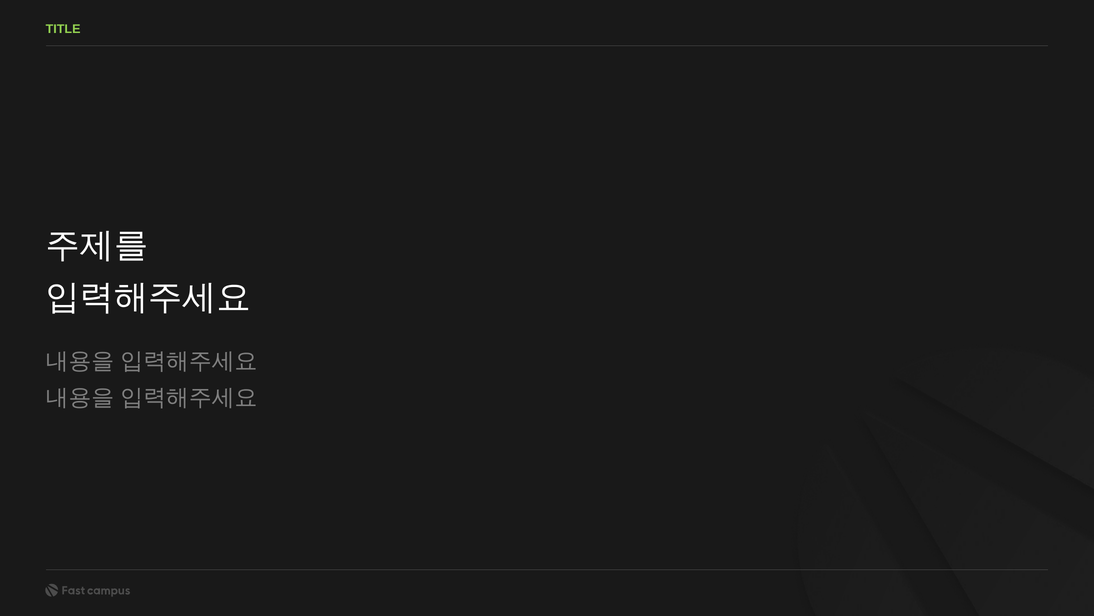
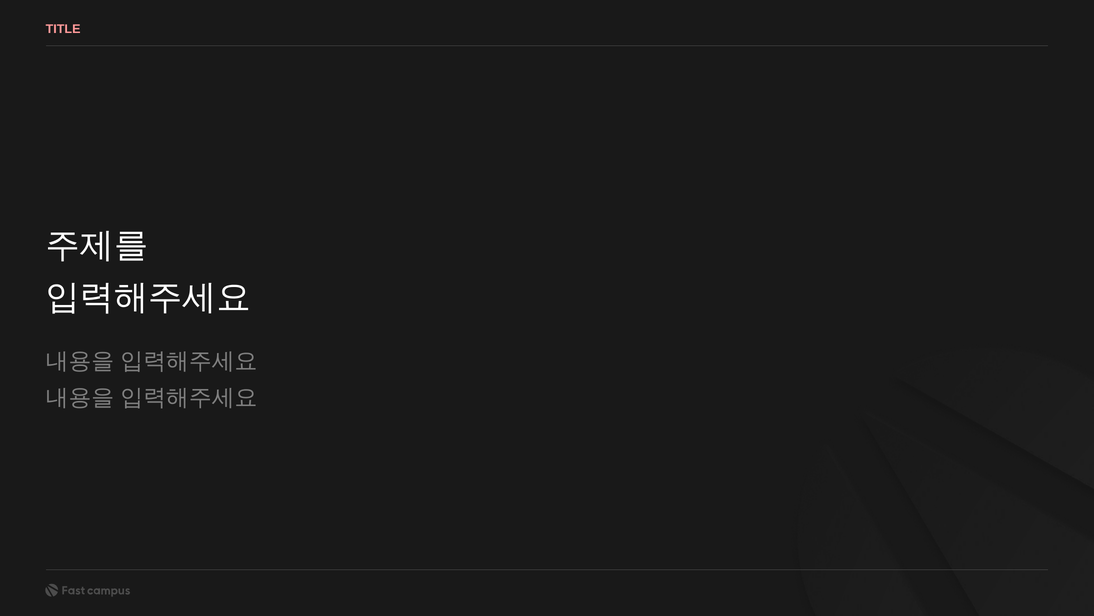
TITLE colour: light green -> pink (63, 29)
